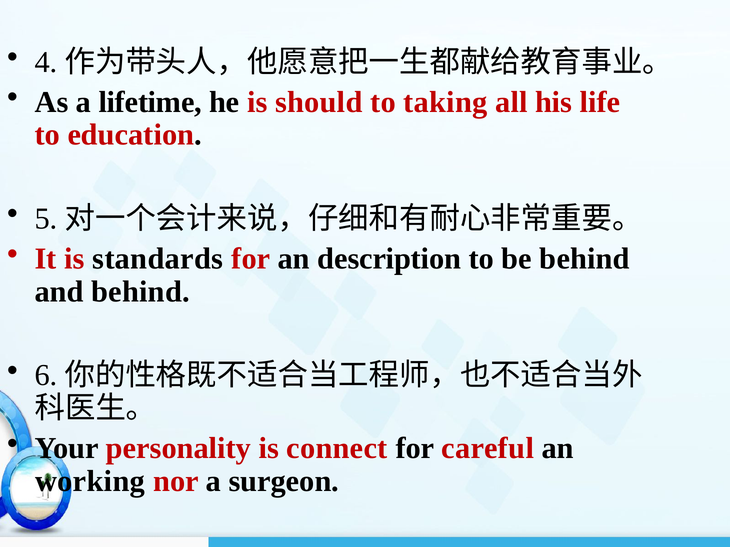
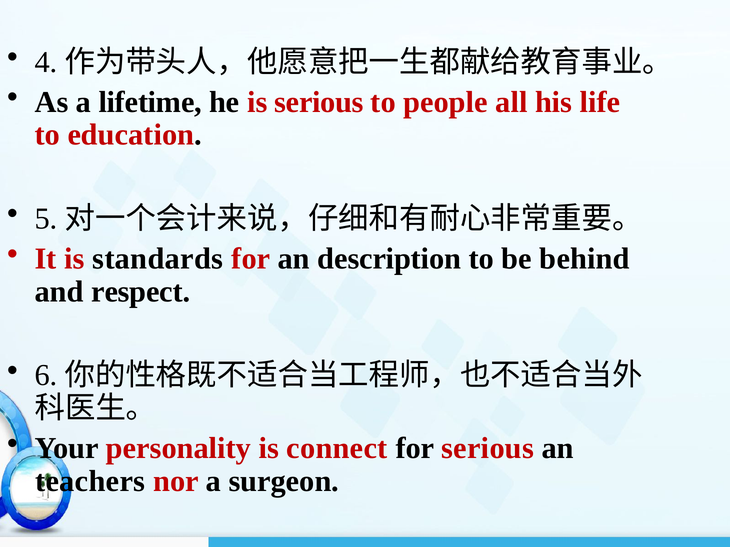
is should: should -> serious (319, 102)
taking: taking -> people (446, 102)
and behind: behind -> respect (141, 292)
for careful: careful -> serious (488, 449)
working: working -> teachers (90, 482)
